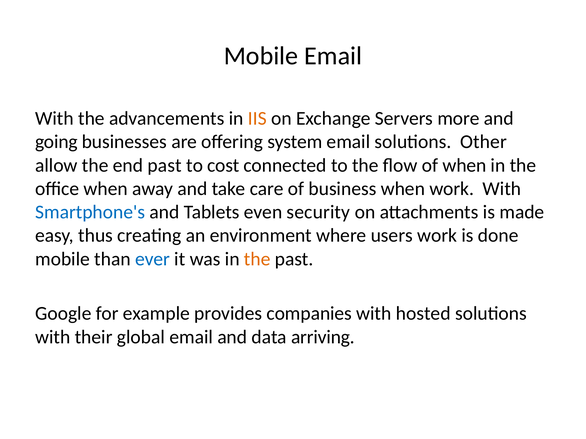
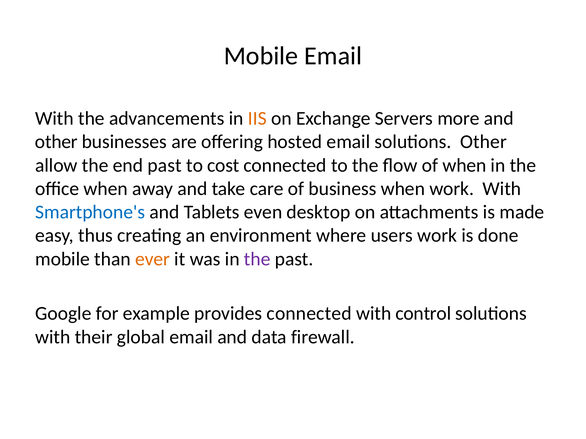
going: going -> other (56, 142)
system: system -> hosted (295, 142)
security: security -> desktop (318, 212)
ever colour: blue -> orange (153, 259)
the colour: orange -> purple (257, 259)
provides companies: companies -> connected (309, 314)
hosted: hosted -> control (423, 314)
arriving: arriving -> firewall (323, 337)
